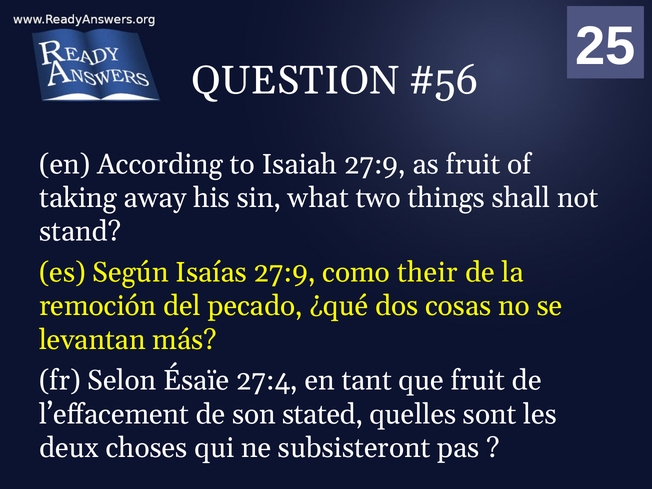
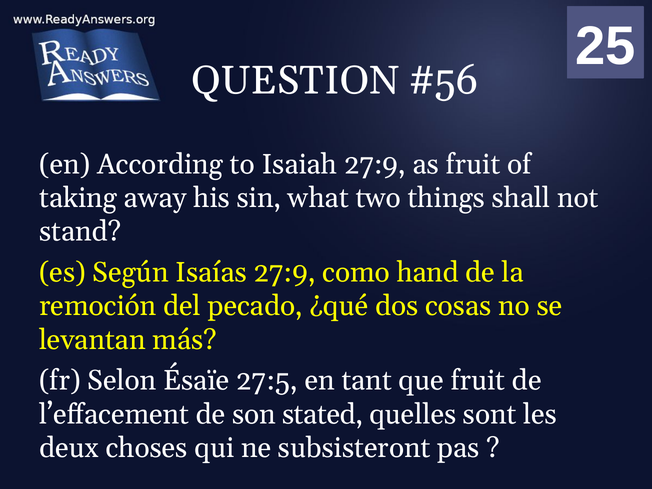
their: their -> hand (428, 272)
27:4: 27:4 -> 27:5 (267, 381)
